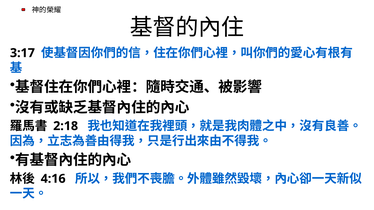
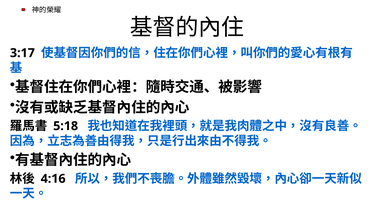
2:18: 2:18 -> 5:18 (66, 126)
